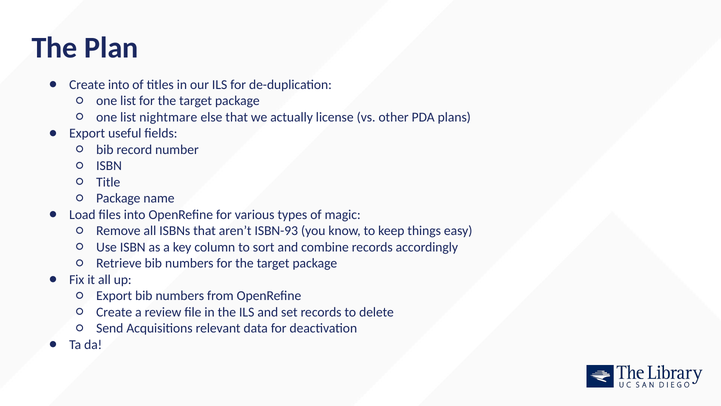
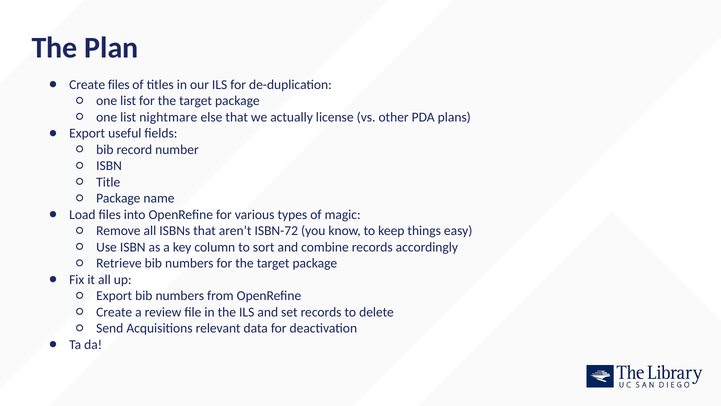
Create into: into -> files (119, 85)
ISBN-93: ISBN-93 -> ISBN-72 (276, 231)
